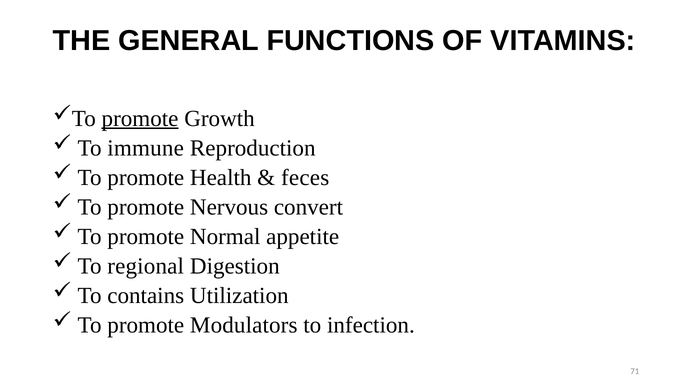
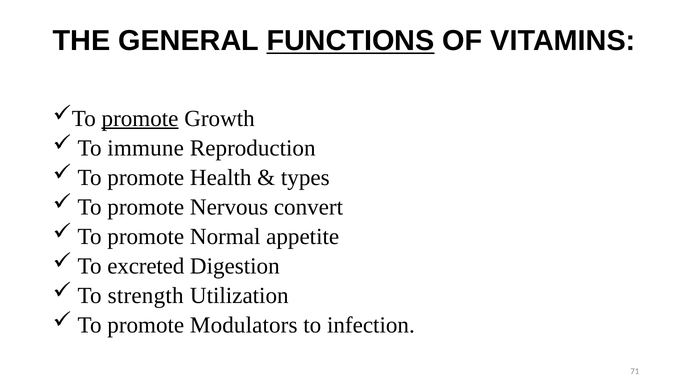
FUNCTIONS underline: none -> present (351, 41)
feces: feces -> types (305, 178)
regional: regional -> excreted (146, 266)
contains: contains -> strength (146, 296)
